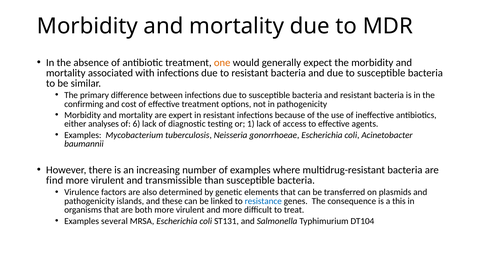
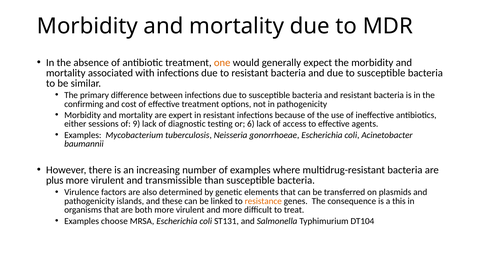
analyses: analyses -> sessions (104, 124)
6: 6 -> 9 (136, 124)
1: 1 -> 6 (251, 124)
find: find -> plus (55, 180)
resistance colour: blue -> orange (263, 201)
several: several -> choose (114, 221)
